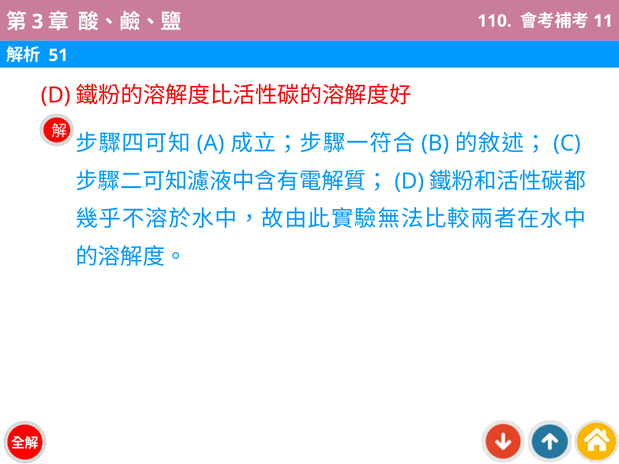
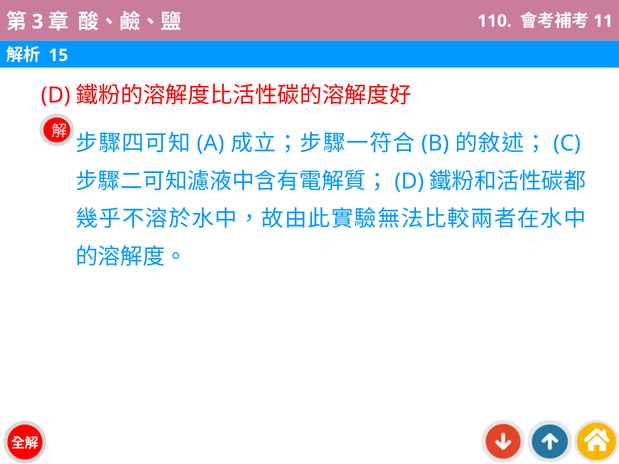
51: 51 -> 15 (58, 55)
